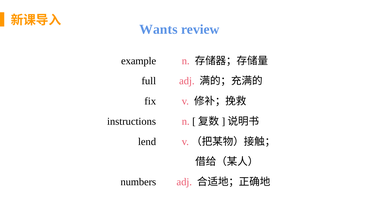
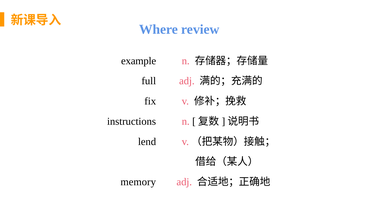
Wants: Wants -> Where (159, 29)
numbers: numbers -> memory (138, 182)
